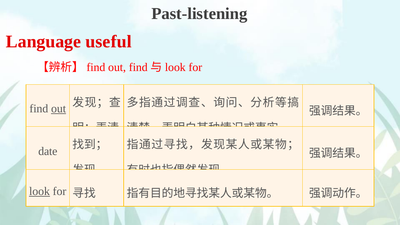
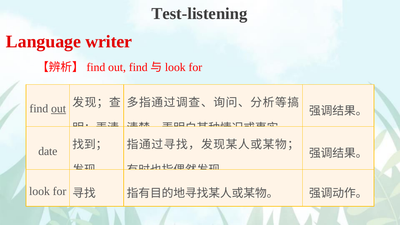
Past-listening: Past-listening -> Test-listening (199, 14)
useful: useful -> writer (109, 42)
look underline: present -> none (40, 191)
